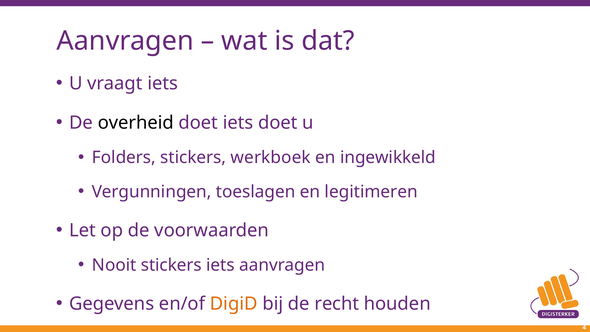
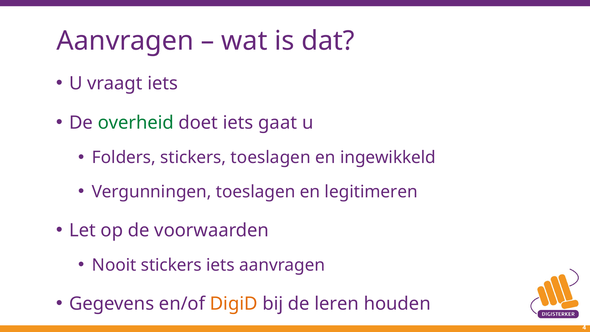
overheid colour: black -> green (136, 123)
iets doet: doet -> gaat (278, 123)
stickers werkboek: werkboek -> toeslagen (271, 158)
recht: recht -> leren (337, 304)
